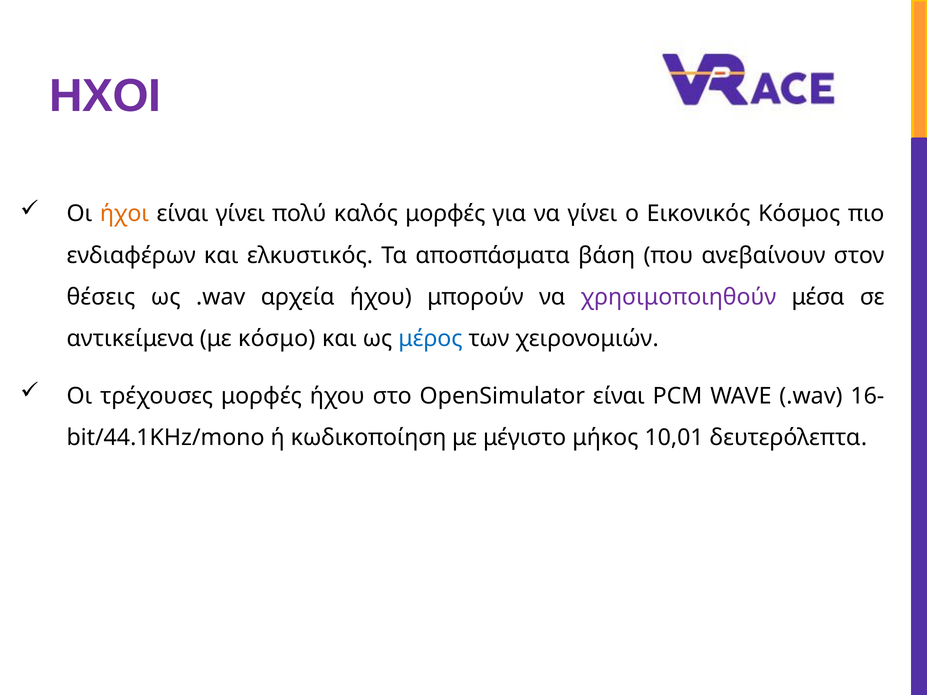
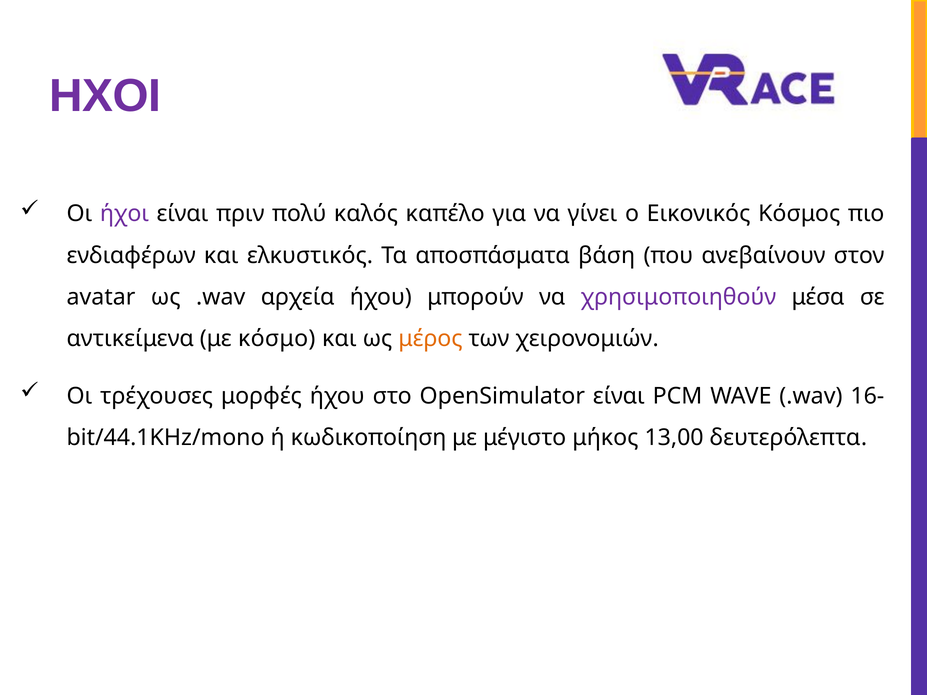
ήχοι colour: orange -> purple (124, 214)
είναι γίνει: γίνει -> πριν (240, 214)
καλός μορφές: μορφές -> καπέλο (445, 214)
θέσεις: θέσεις -> avatar (101, 297)
μέρος colour: blue -> orange (430, 339)
10,01: 10,01 -> 13,00 (674, 438)
